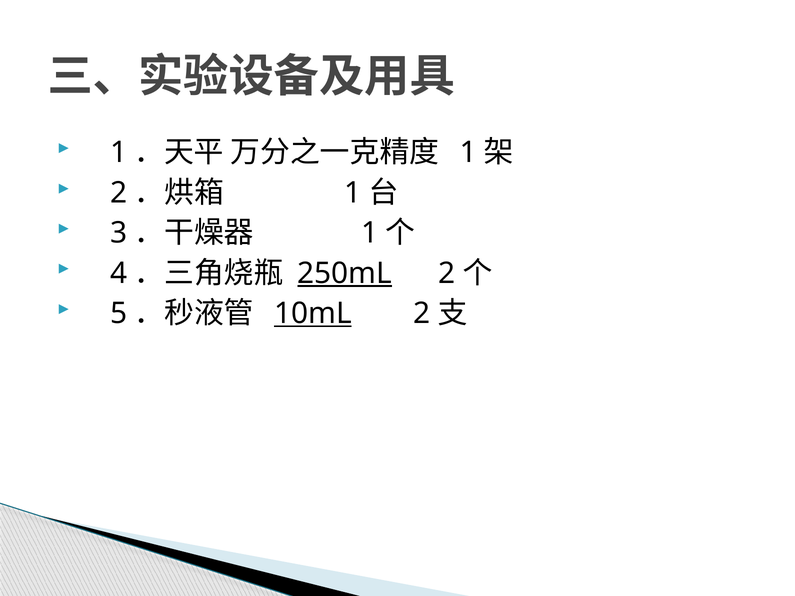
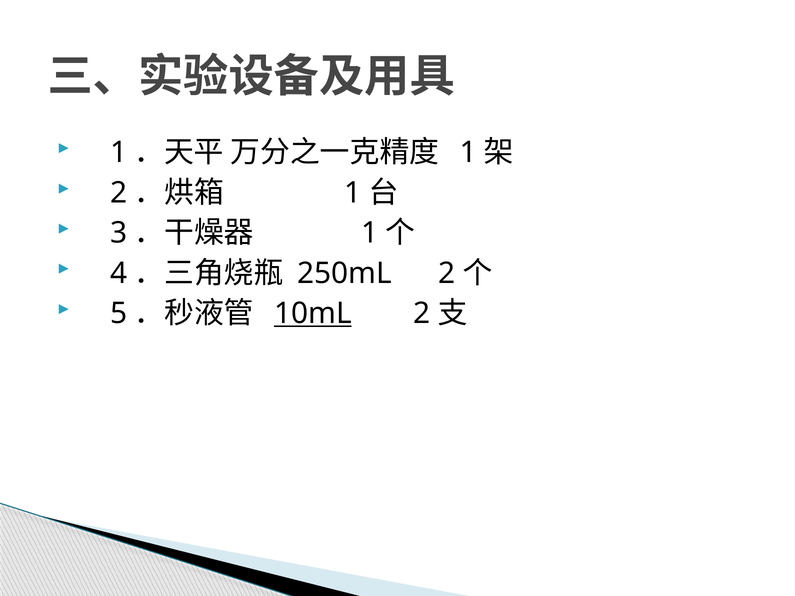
250mL underline: present -> none (345, 273)
